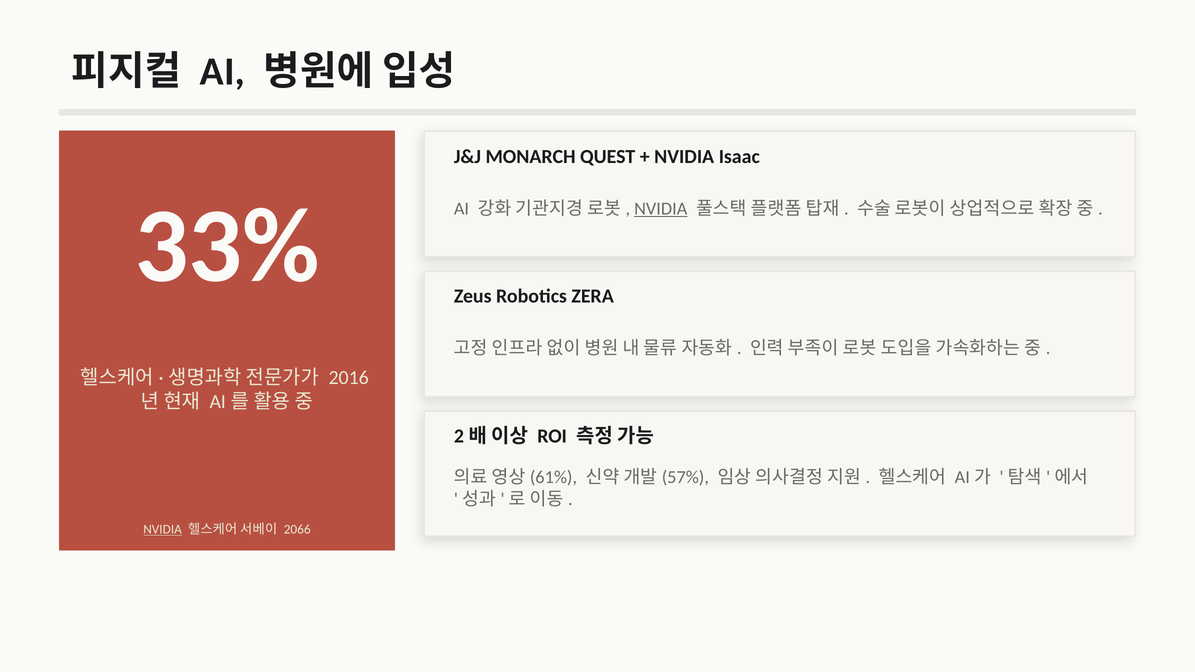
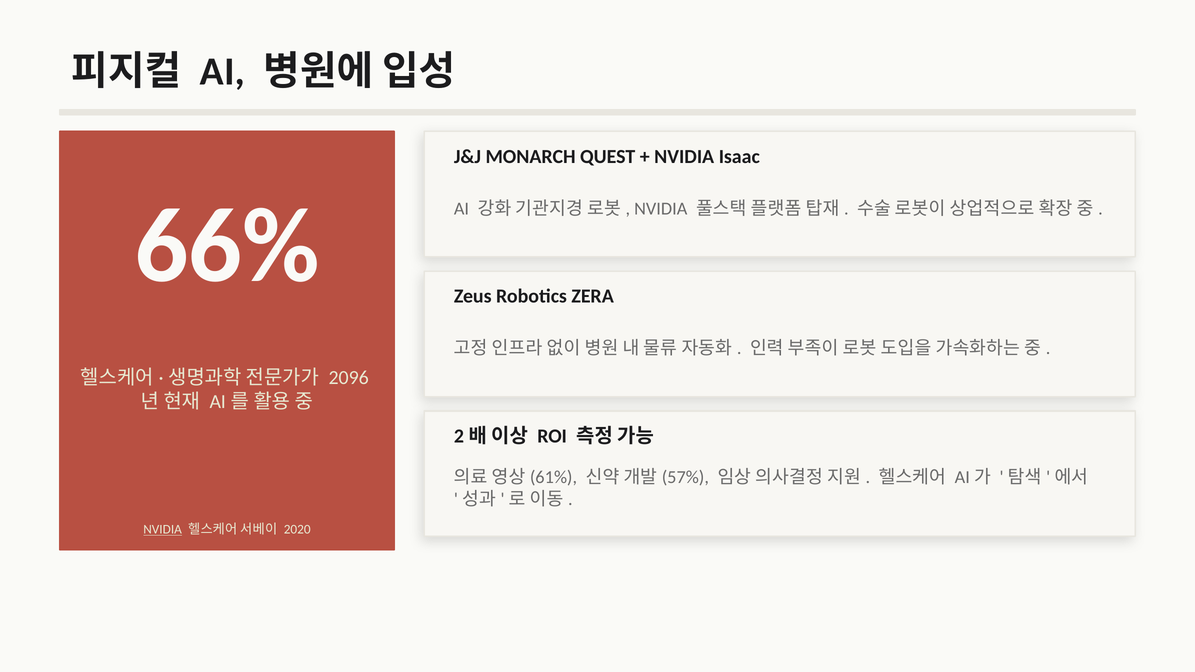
NVIDIA underline: present -> none (661, 209)
33%: 33% -> 66% (227, 246)
2016: 2016 -> 2096 (349, 378)
2066: 2066 -> 2020 (297, 530)
